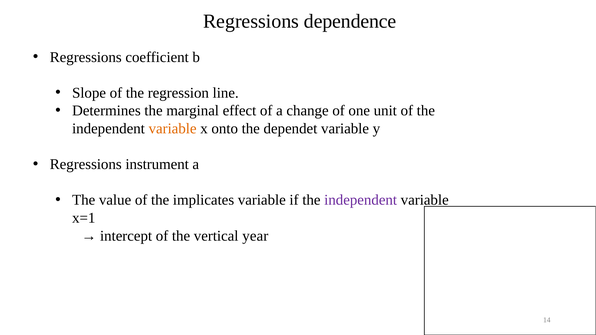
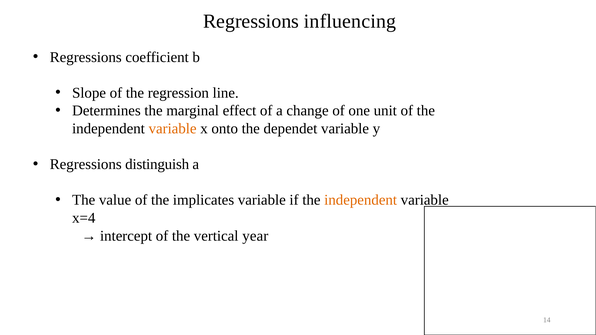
dependence: dependence -> influencing (350, 21)
instrument: instrument -> distinguish (157, 164)
independent colour: purple -> orange (361, 200)
x=1: x=1 -> x=4 (84, 218)
